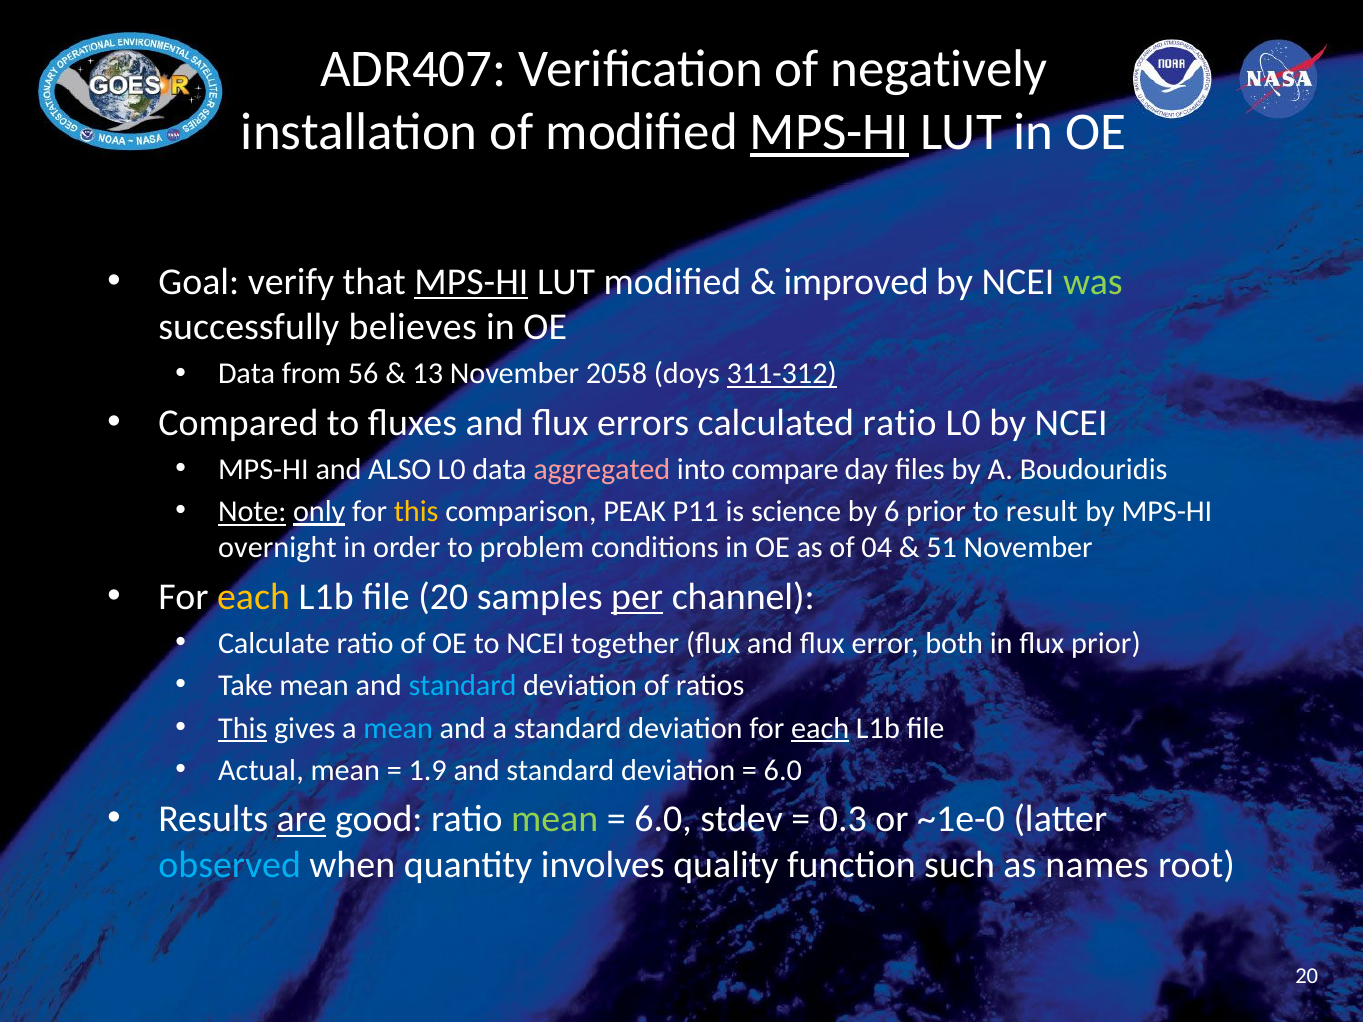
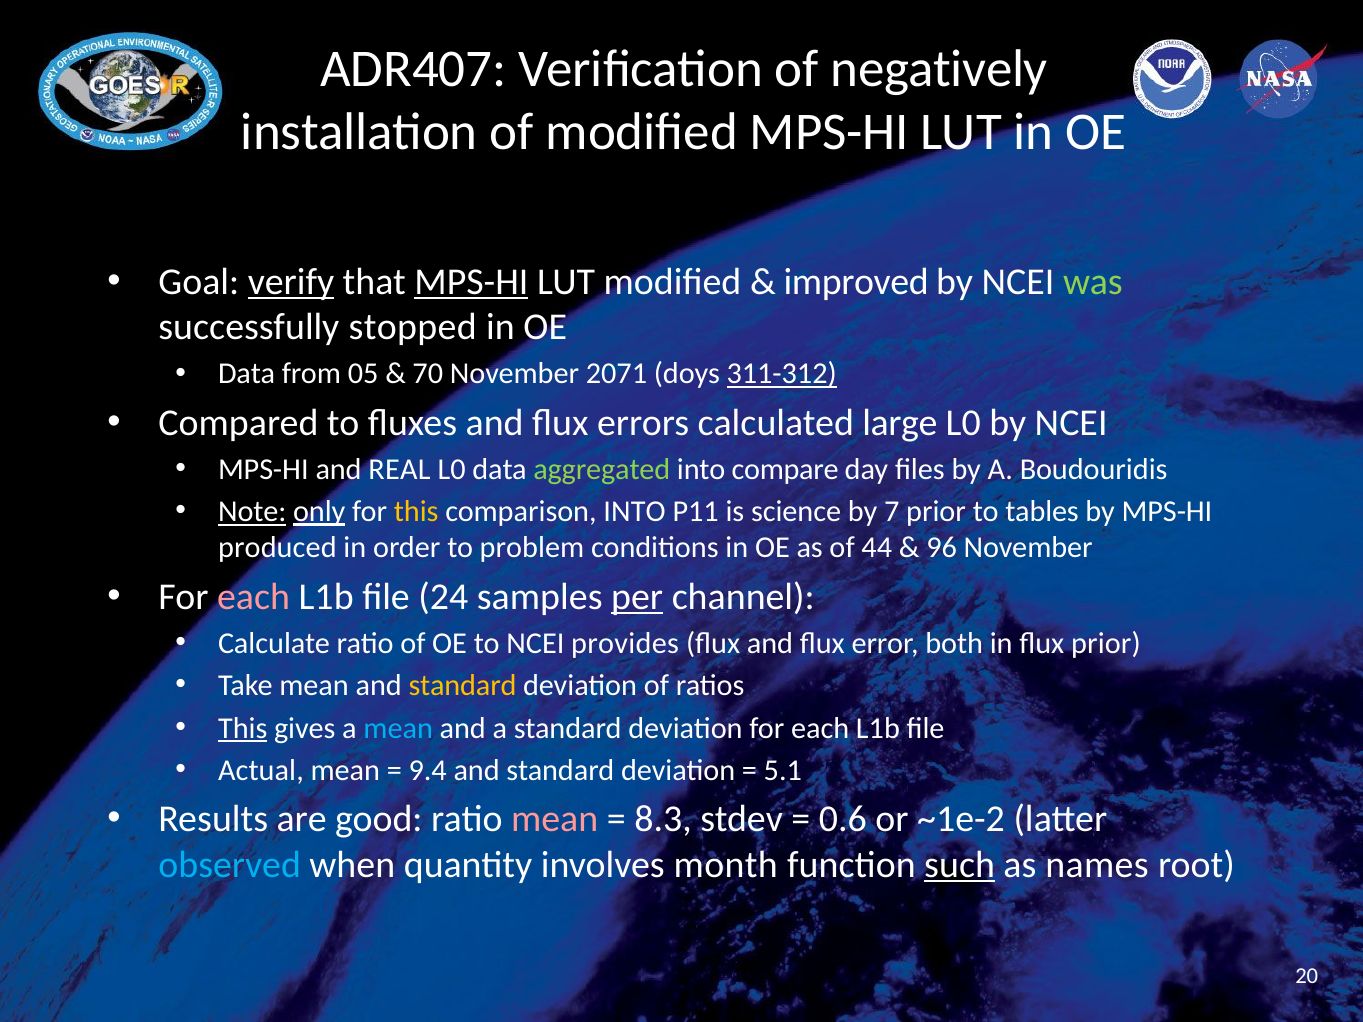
MPS-HI underline: present -> none (829, 132)
verify underline: none -> present (291, 282)
believes: believes -> stopped (413, 328)
56: 56 -> 05 (363, 374)
13: 13 -> 70 (428, 374)
2058: 2058 -> 2071 (616, 374)
calculated ratio: ratio -> large (900, 423)
ALSO: ALSO -> REAL (400, 469)
aggregated colour: pink -> light green (602, 469)
comparison PEAK: PEAK -> INTO (635, 512)
6: 6 -> 7 (892, 512)
result: result -> tables (1042, 512)
overnight: overnight -> produced (277, 548)
04: 04 -> 44 (877, 548)
51: 51 -> 96 (942, 548)
each colour: yellow -> pink (254, 597)
file 20: 20 -> 24 (443, 597)
together: together -> provides (625, 644)
standard colour: light blue -> yellow (463, 686)
each underline: present -> none (820, 728)
1.9: 1.9 -> 9.4 (428, 771)
6.0: 6.0 -> 5.1 (783, 771)
are underline: present -> none (302, 820)
mean colour: light green -> pink (555, 820)
6.0: 6.0 -> 8.3 (663, 820)
0.3: 0.3 -> 0.6 (843, 820)
~1e-0: ~1e-0 -> ~1e-2 (961, 820)
quality: quality -> month (726, 865)
such underline: none -> present (960, 865)
